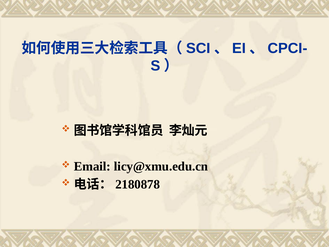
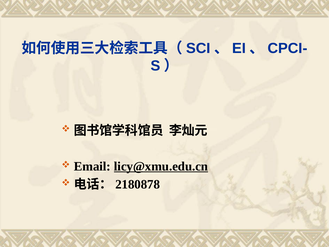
licy@xmu.edu.cn underline: none -> present (161, 166)
